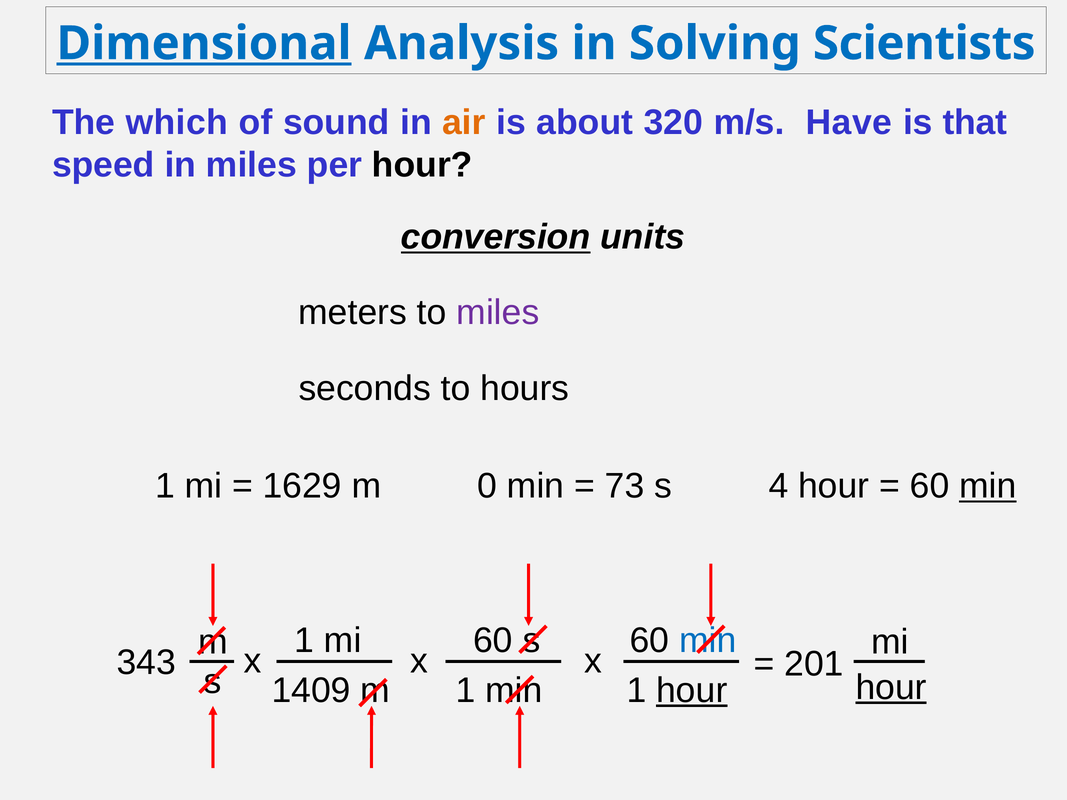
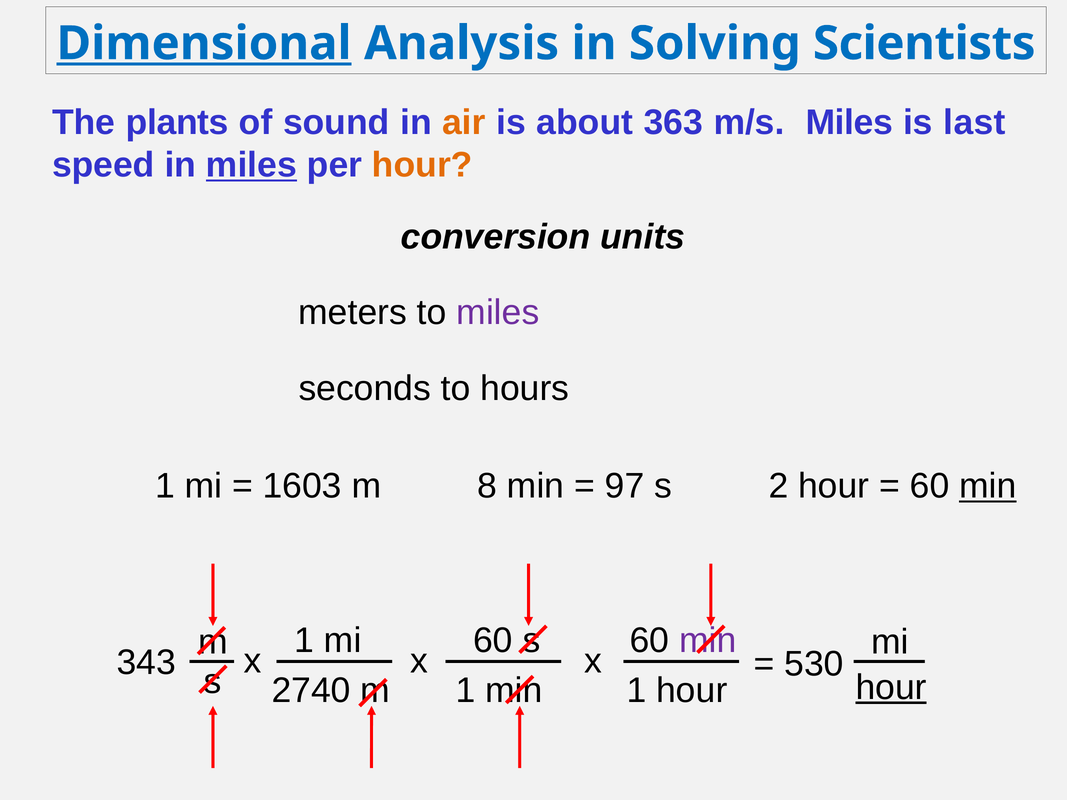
which: which -> plants (177, 123)
320: 320 -> 363 (673, 123)
m/s Have: Have -> Miles (849, 123)
that: that -> last (975, 123)
miles underline: none -> present (251, 165)
hour colour: black -> orange (422, 165)
conversion underline: present -> none (496, 237)
1629: 1629 -> 1603 (302, 486)
0: 0 -> 8 (487, 486)
73: 73 -> 97 (625, 486)
4: 4 -> 2 (778, 486)
min colour: blue -> purple (708, 641)
201: 201 -> 530 (814, 664)
1409: 1409 -> 2740 (311, 691)
hour underline: present -> none (692, 691)
